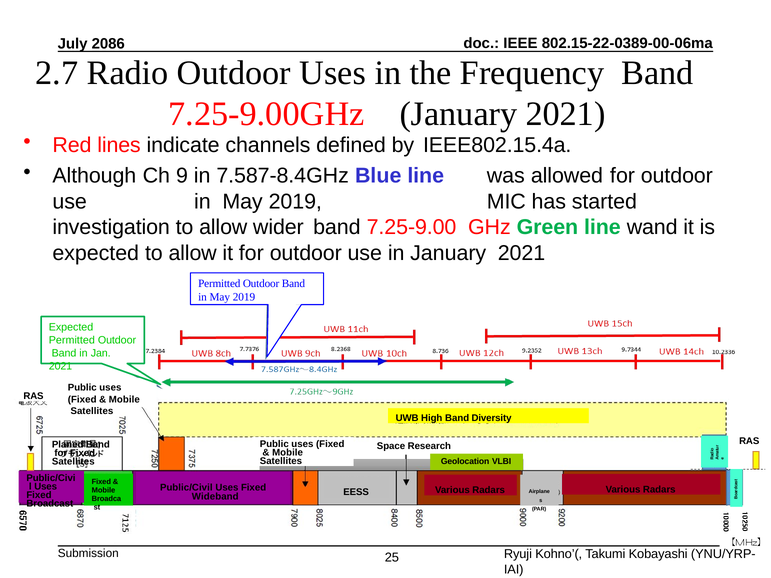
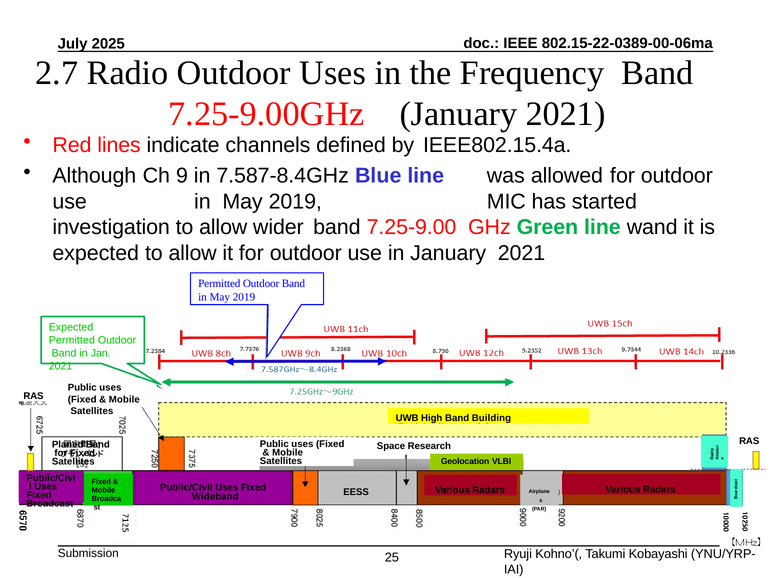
2086: 2086 -> 2025 (108, 44)
Diversity: Diversity -> Building (491, 418)
